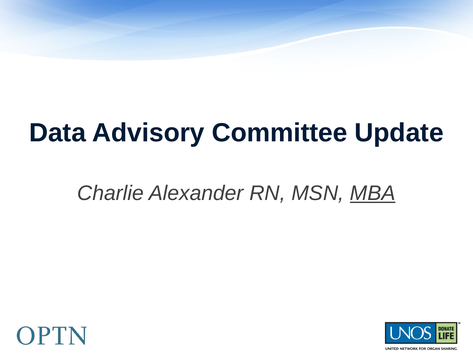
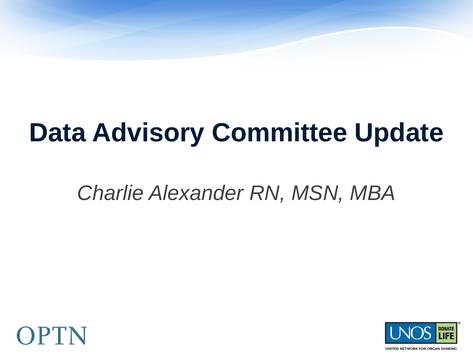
MBA underline: present -> none (373, 193)
